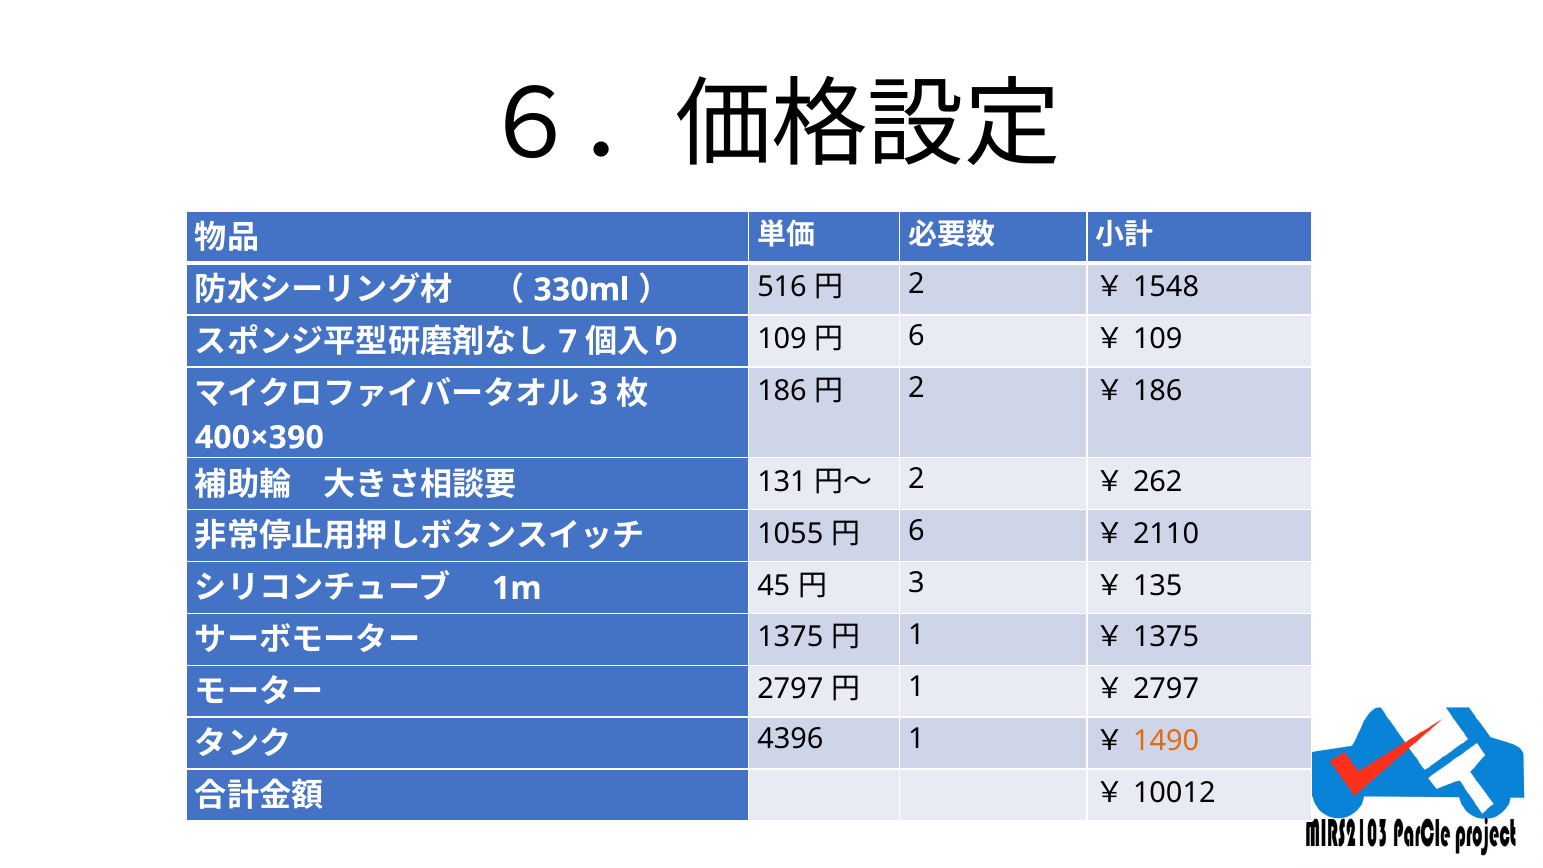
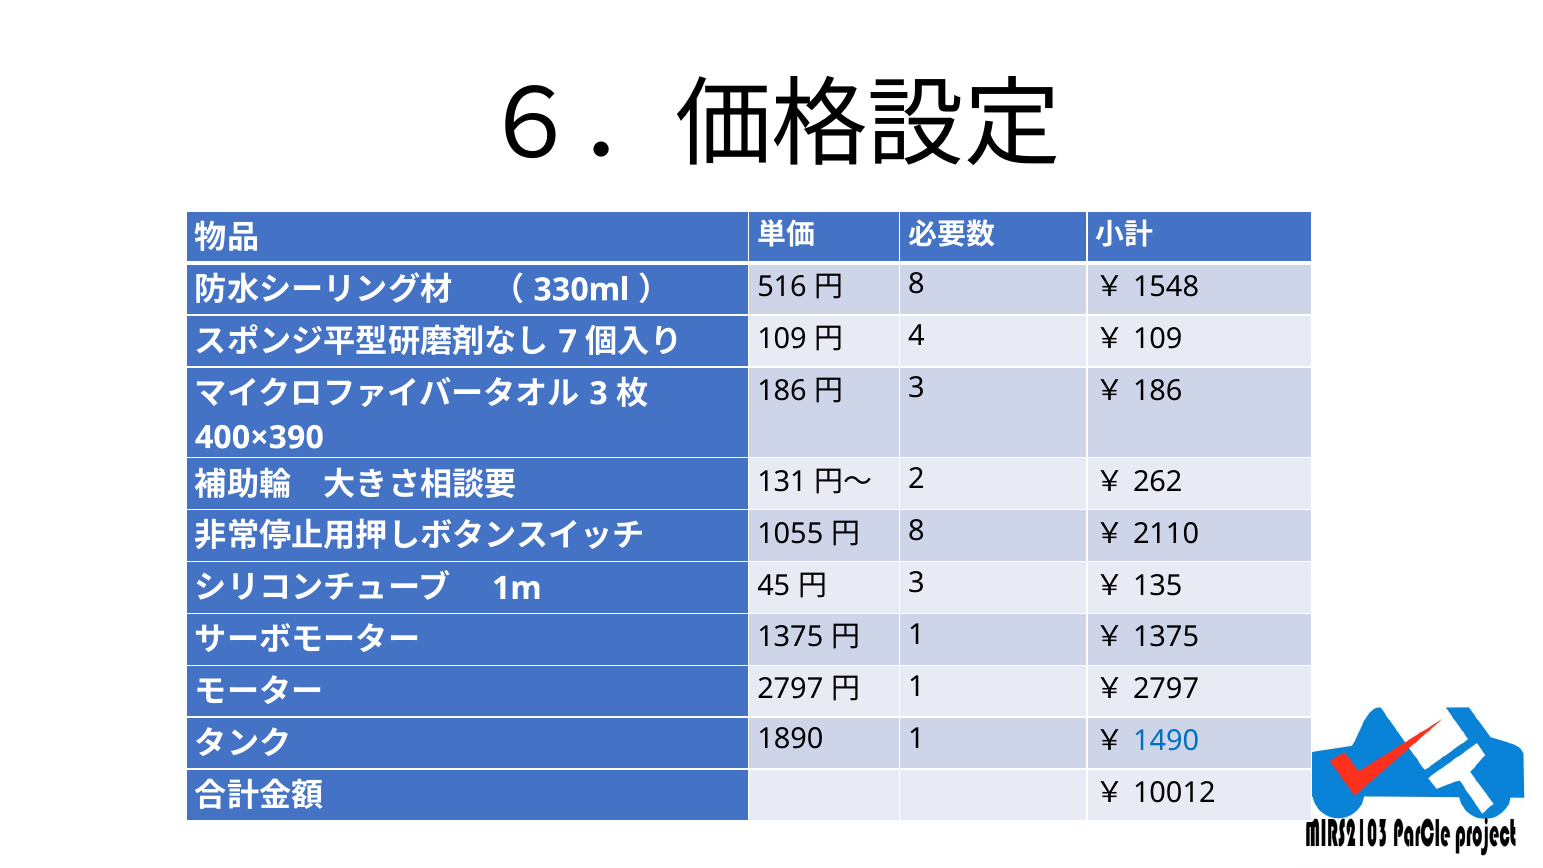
2: 2 -> 8 (916, 284)
6: 6 -> 4 (916, 336)
2: 2 -> 3 (916, 388)
6: 6 -> 8 (916, 531)
4396: 4396 -> 1890 (790, 738)
1490 colour: orange -> blue (1166, 741)
